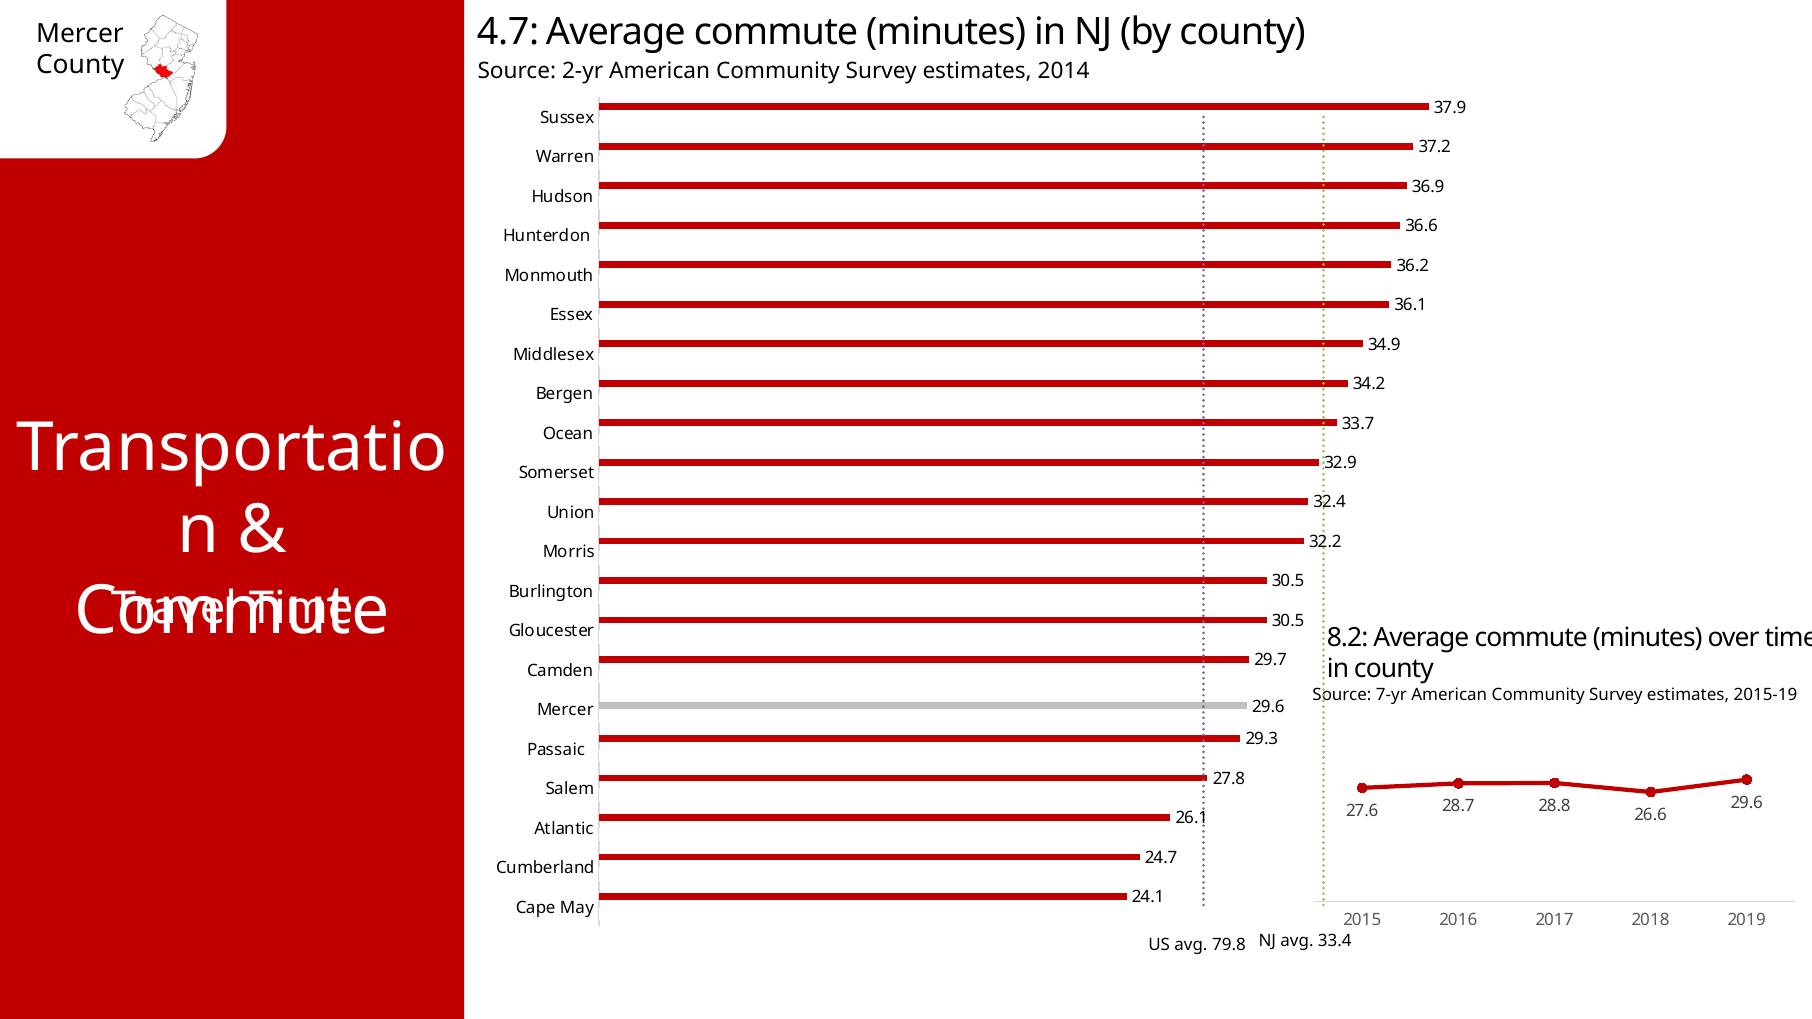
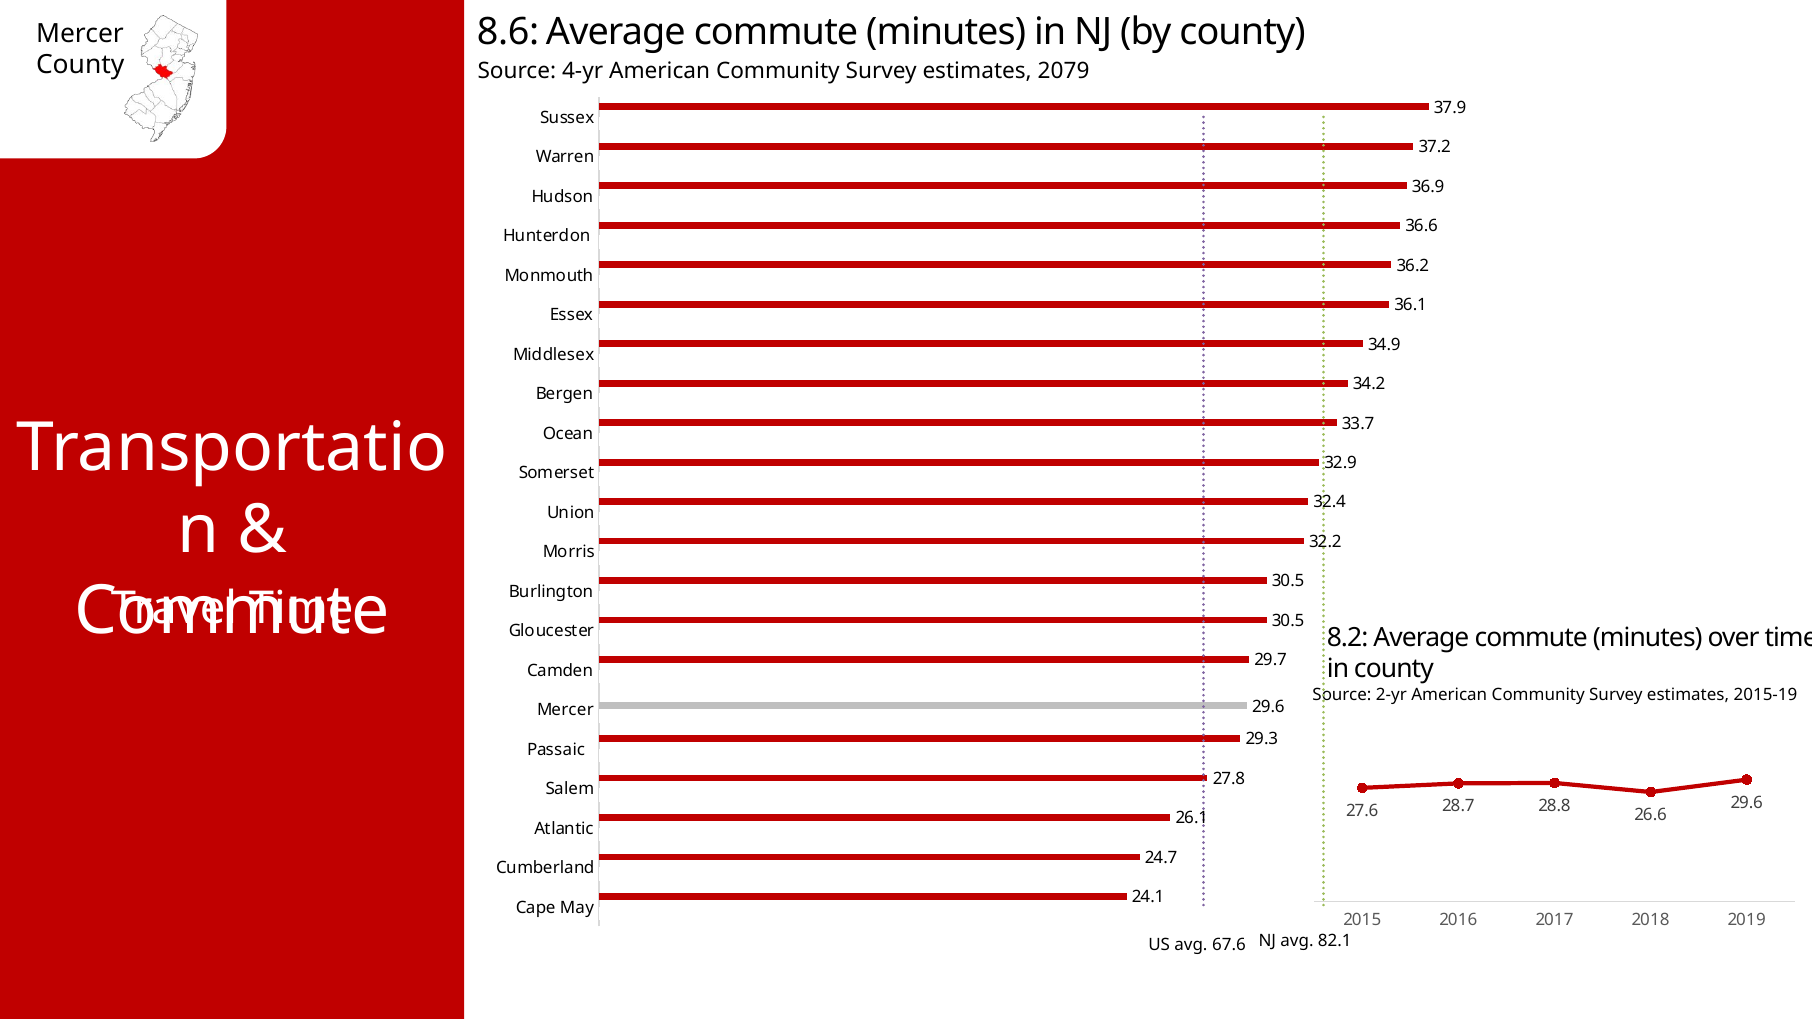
4.7: 4.7 -> 8.6 (508, 32)
2-yr: 2-yr -> 4-yr (583, 71)
2014: 2014 -> 2079 (1064, 71)
7-yr: 7-yr -> 2-yr (1391, 695)
33.4: 33.4 -> 82.1 (1335, 942)
79.8: 79.8 -> 67.6 (1229, 945)
